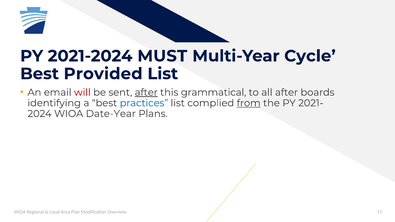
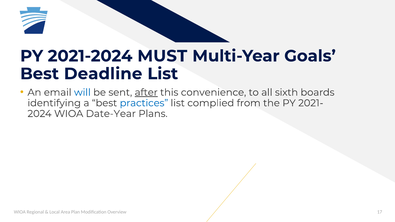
Cycle: Cycle -> Goals (310, 56)
Provided: Provided -> Deadline (103, 74)
will colour: red -> blue (82, 92)
grammatical: grammatical -> convenience (214, 92)
all after: after -> sixth (287, 92)
from underline: present -> none (249, 103)
